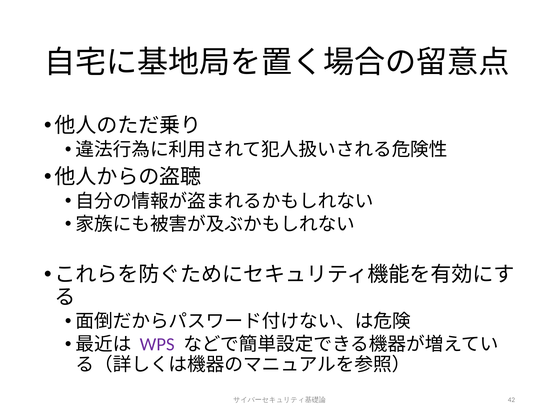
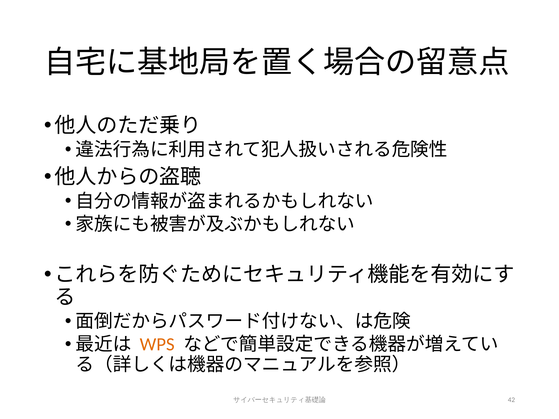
WPS colour: purple -> orange (157, 345)
